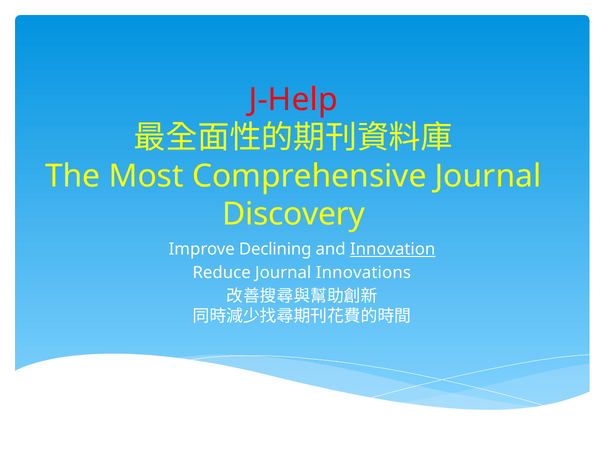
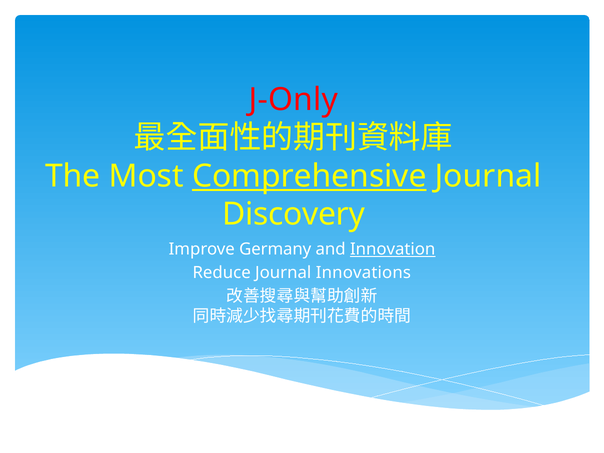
J-Help: J-Help -> J-Only (293, 100)
Comprehensive underline: none -> present (309, 176)
Declining: Declining -> Germany (275, 249)
